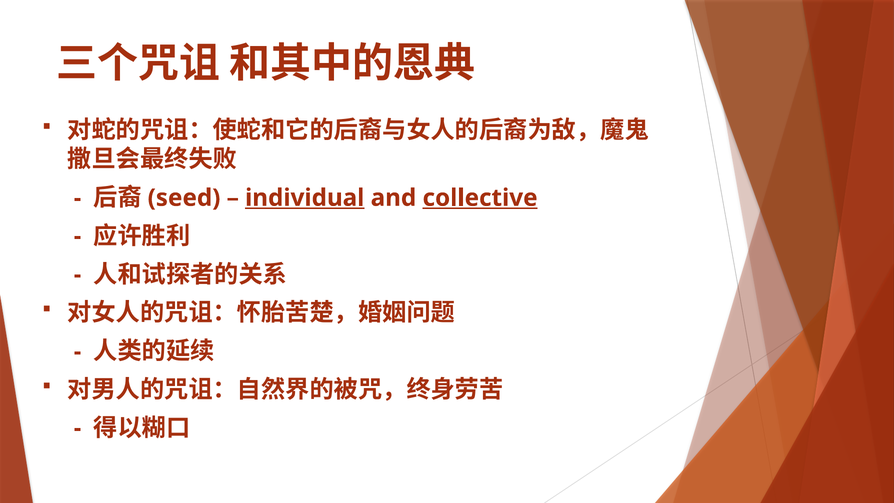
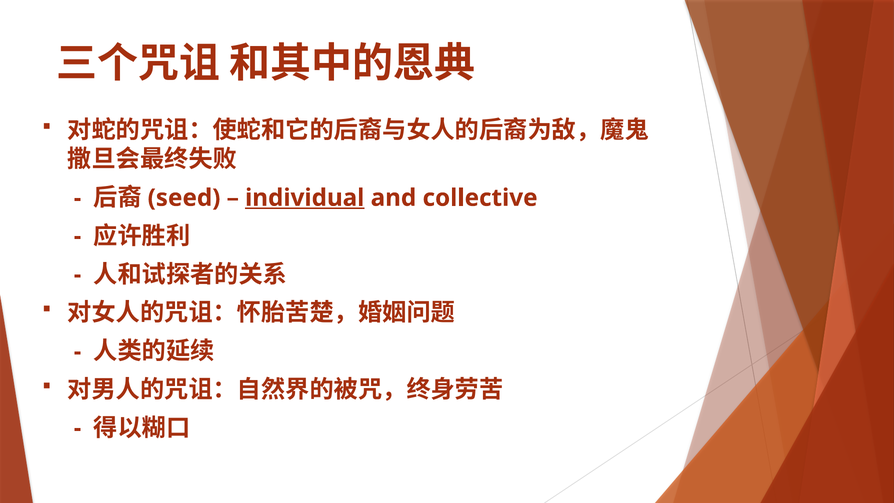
collective underline: present -> none (480, 198)
